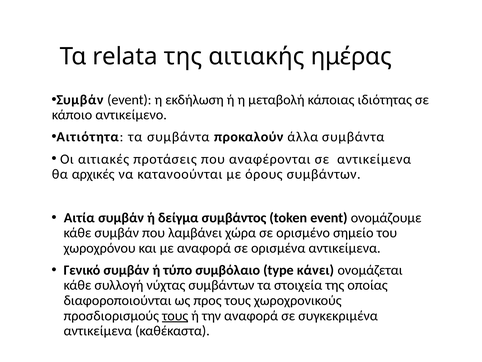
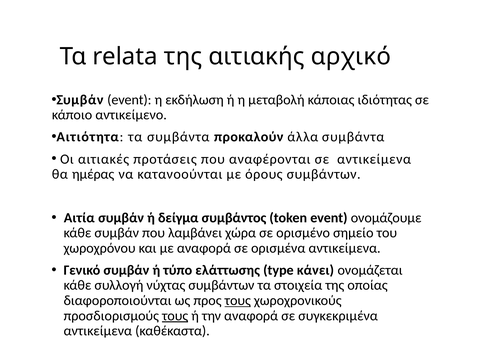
ημέρας: ημέρας -> αρχικό (351, 57)
αρχικές: αρχικές -> ημέρας (93, 174)
συμβόλαιο: συμβόλαιο -> ελάττωσης (228, 270)
τους underline: none -> present (238, 300)
